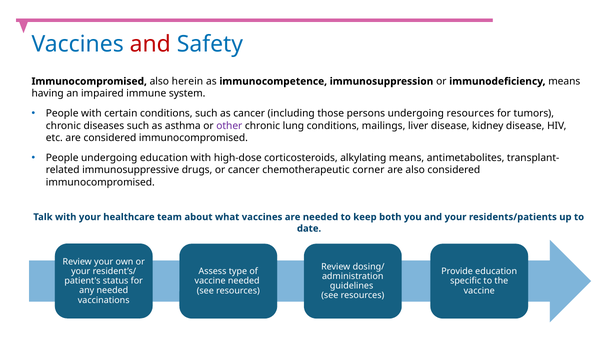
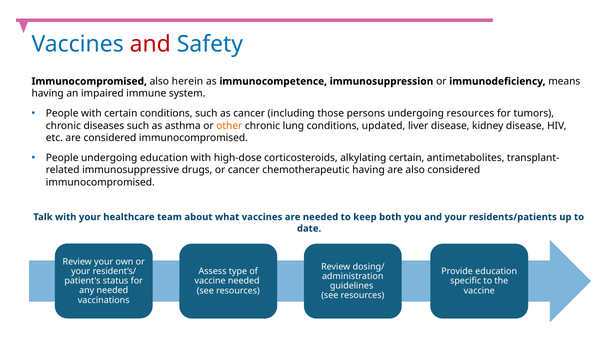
other colour: purple -> orange (229, 126)
mailings: mailings -> updated (384, 126)
alkylating means: means -> certain (407, 158)
chemotherapeutic corner: corner -> having (369, 170)
